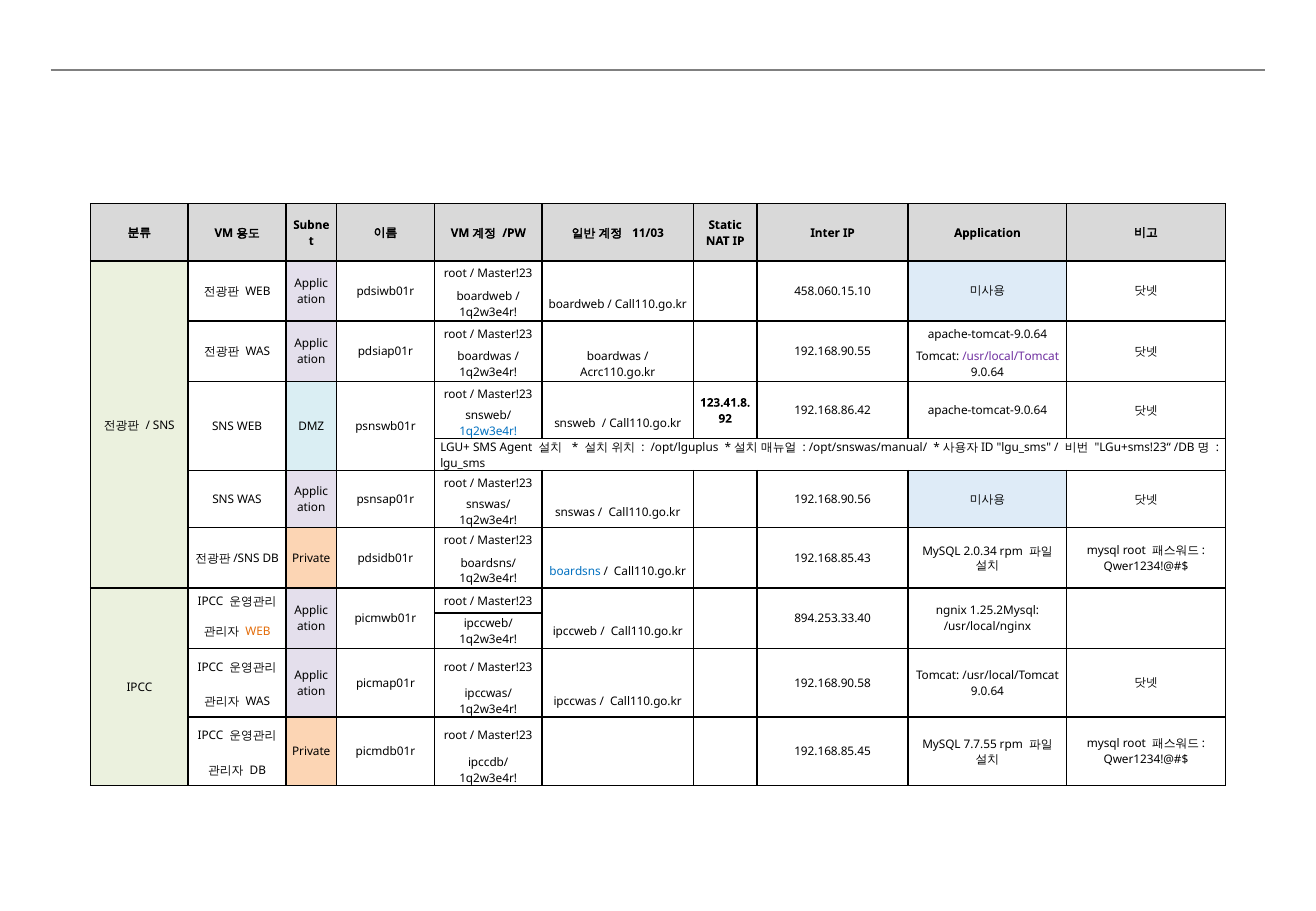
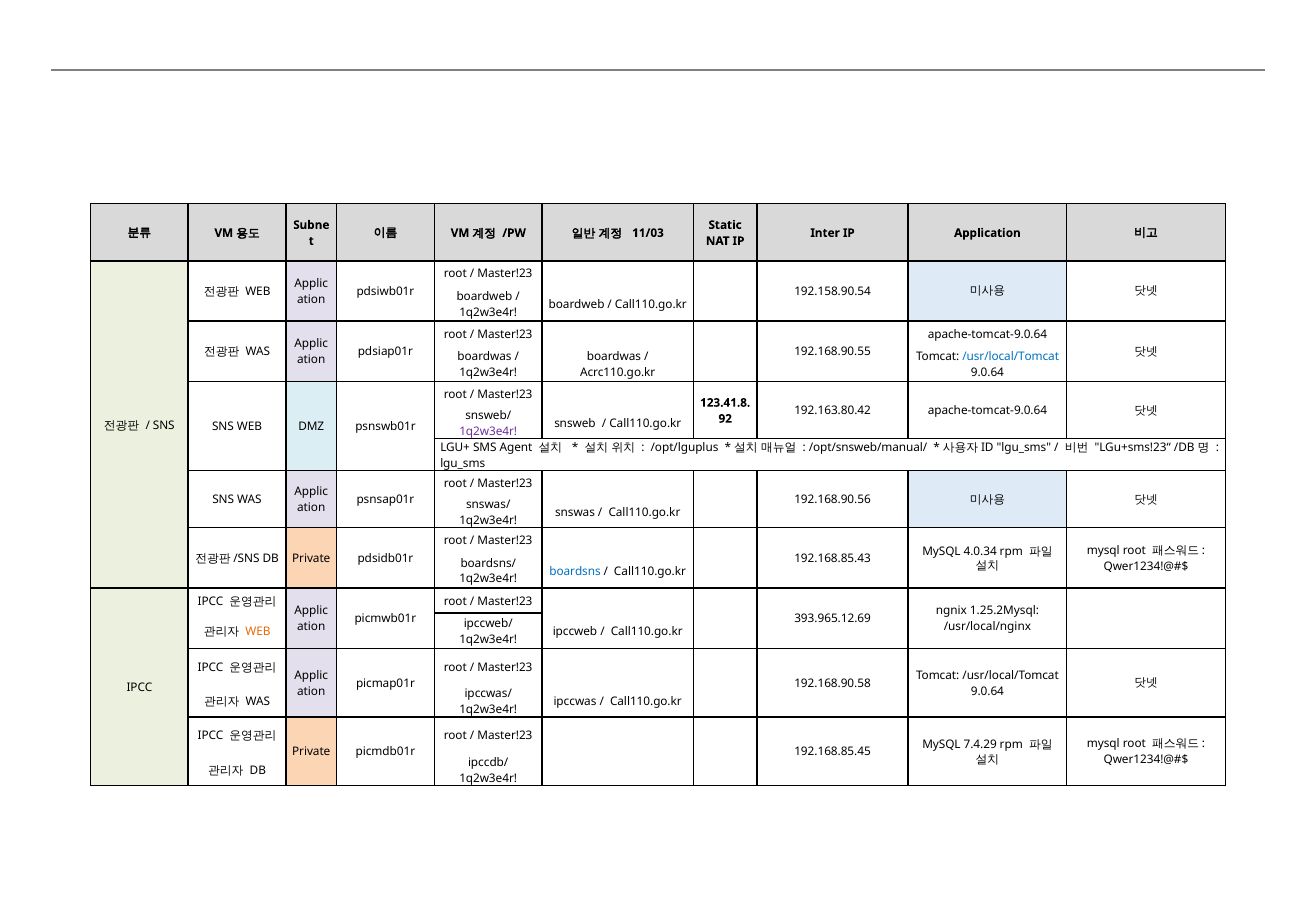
458.060.15.10: 458.060.15.10 -> 192.158.90.54 (833, 292)
/usr/local/Tomcat colour: purple -> blue (1011, 357)
192.168.86.42: 192.168.86.42 -> 192.163.80.42 (833, 411)
1q2w3e4r colour: blue -> purple (488, 431)
/opt/snswas/manual/: /opt/snswas/manual/ -> /opt/snsweb/manual/ (868, 447)
2.0.34: 2.0.34 -> 4.0.34 (980, 551)
894.253.33.40: 894.253.33.40 -> 393.965.12.69 (833, 619)
7.7.55: 7.7.55 -> 7.4.29 (980, 745)
